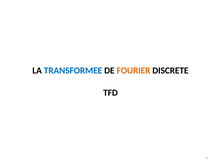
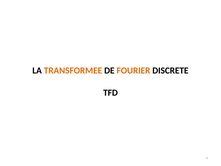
TRANSFORMEE colour: blue -> orange (73, 71)
